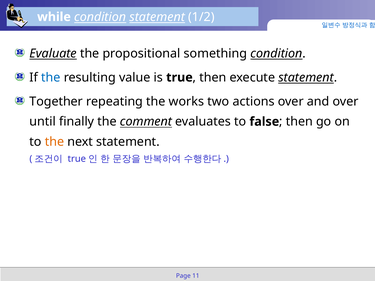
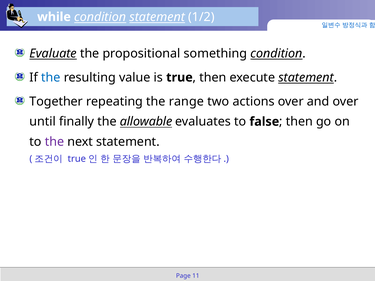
works: works -> range (186, 101)
comment: comment -> allowable (146, 122)
the colour: orange -> purple (54, 142)
